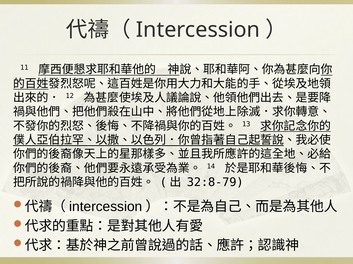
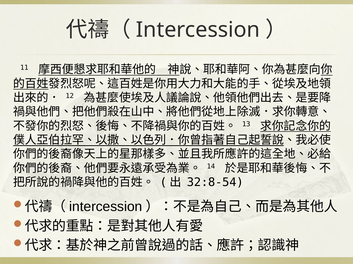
32:8-79: 32:8-79 -> 32:8-54 (215, 183)
